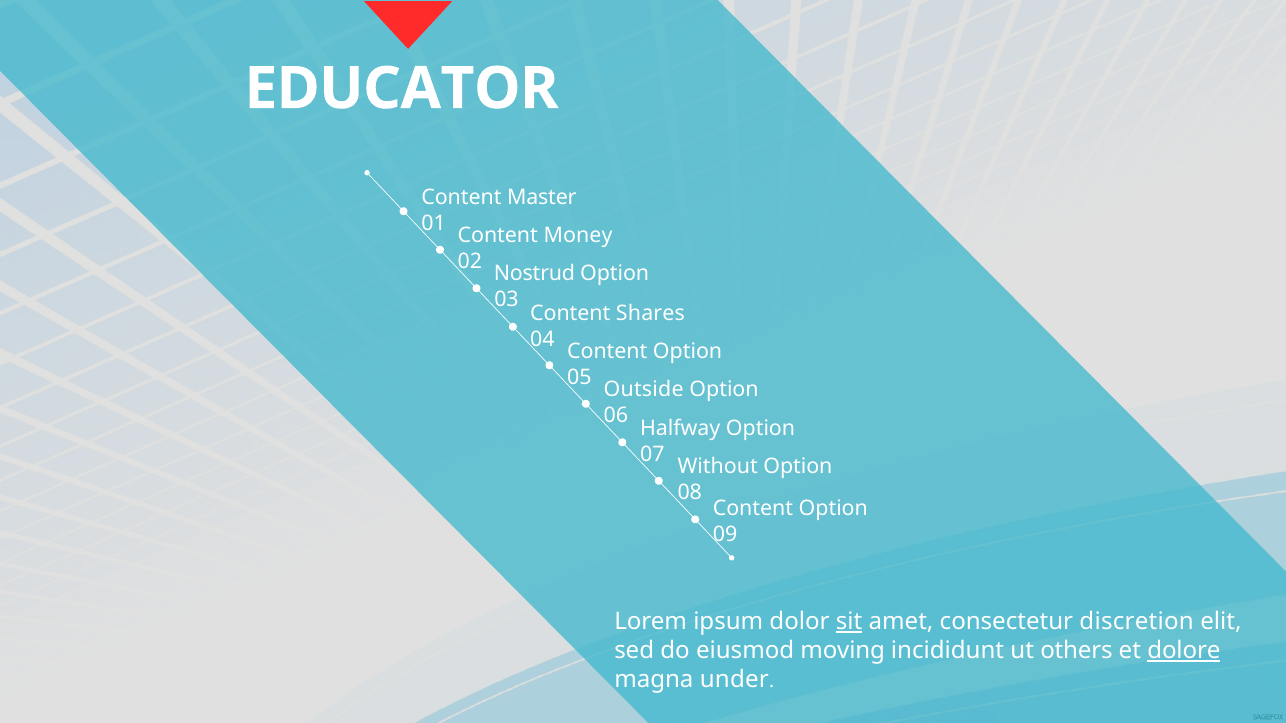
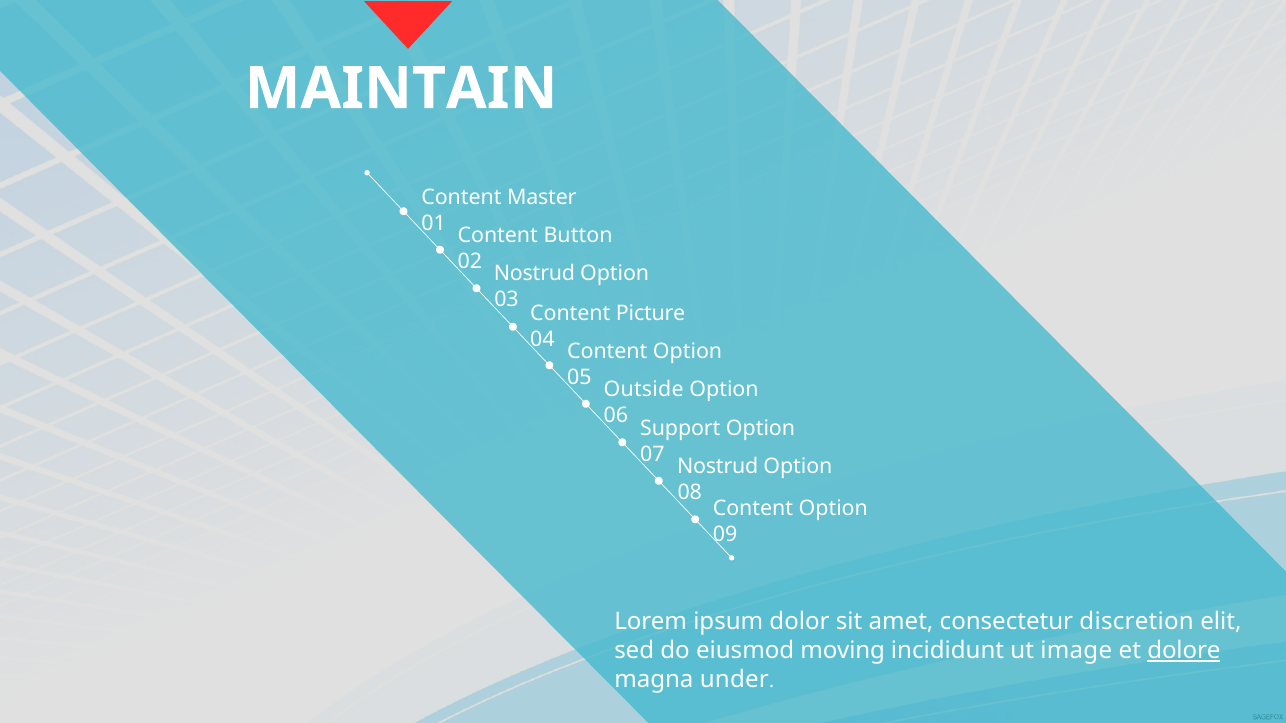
EDUCATOR: EDUCATOR -> MAINTAIN (401, 89)
Money: Money -> Button (578, 236)
Shares: Shares -> Picture (651, 314)
Halfway: Halfway -> Support (680, 429)
Without: Without -> Nostrud (718, 467)
sit underline: present -> none (849, 622)
others: others -> image (1076, 651)
